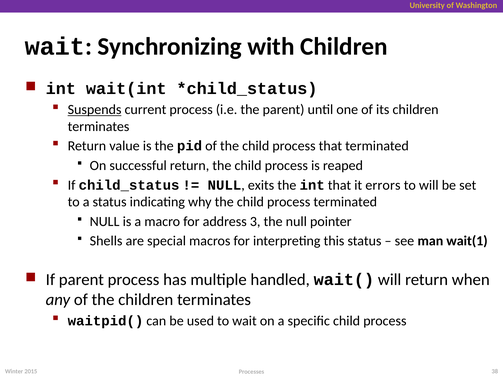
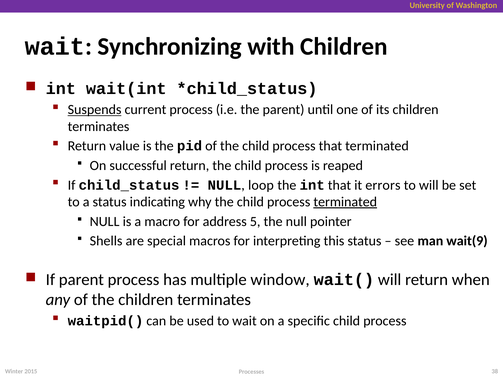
exits: exits -> loop (261, 185)
terminated underline: none -> present (345, 202)
3: 3 -> 5 (255, 222)
wait(1: wait(1 -> wait(9 (467, 241)
handled: handled -> window (280, 280)
